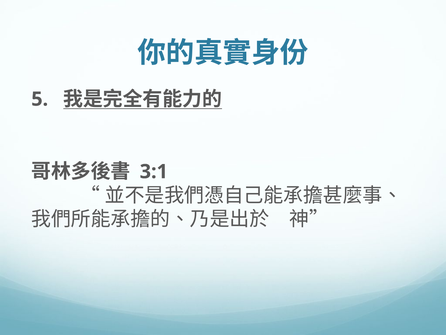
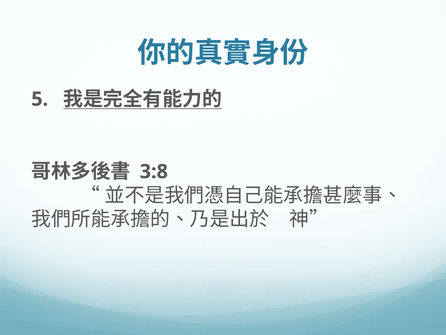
3:1: 3:1 -> 3:8 (154, 171)
